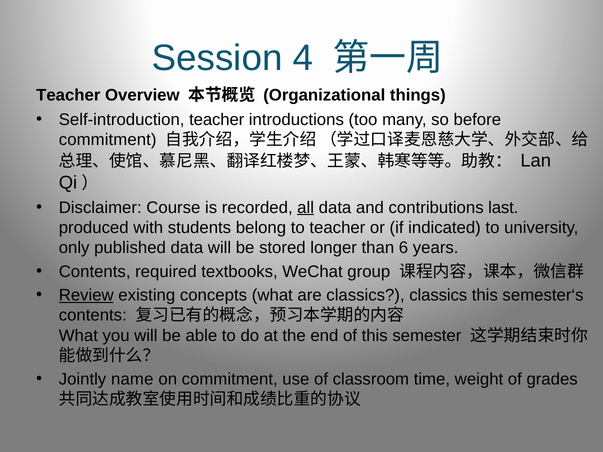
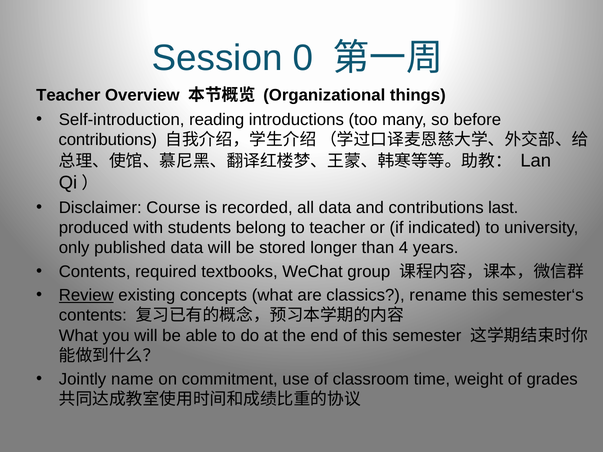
4: 4 -> 0 (303, 58)
Self-introduction teacher: teacher -> reading (217, 120)
commitment: commitment -> contributions (108, 140)
all underline: present -> none (306, 208)
6: 6 -> 4 (404, 248)
classics classics: classics -> rename (438, 295)
